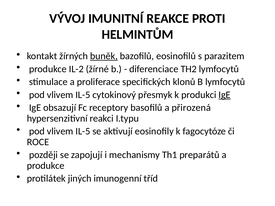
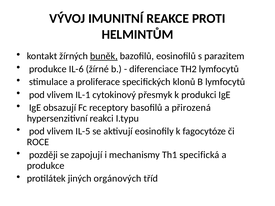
IL-2: IL-2 -> IL-6 (76, 69)
IL-5: IL-5 -> IL-1 (83, 95)
IgE underline: present -> none (225, 95)
preparátů: preparátů -> specifická (199, 155)
imunogenní: imunogenní -> orgánových (118, 179)
